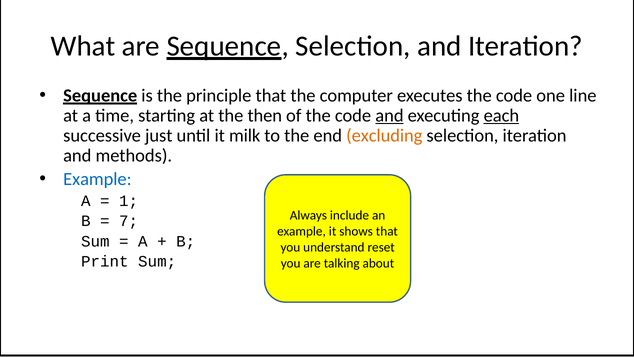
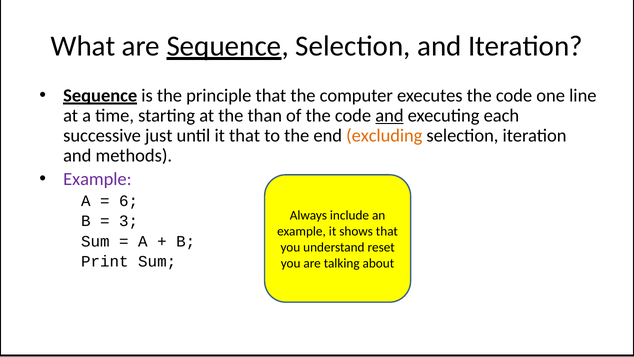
then: then -> than (265, 115)
each underline: present -> none (501, 115)
it milk: milk -> that (245, 135)
Example colour: blue -> purple (97, 179)
1: 1 -> 6 (129, 201)
7: 7 -> 3 (129, 221)
